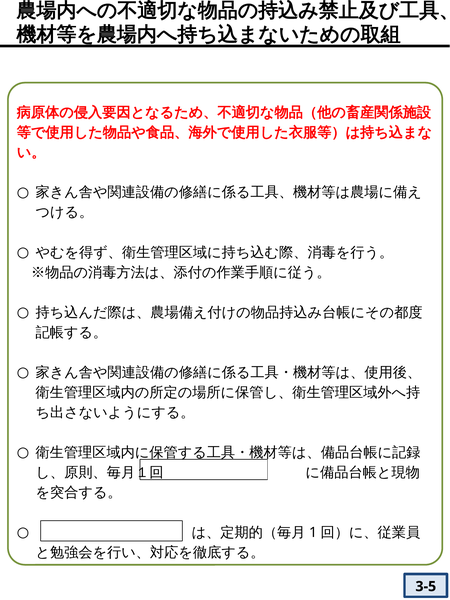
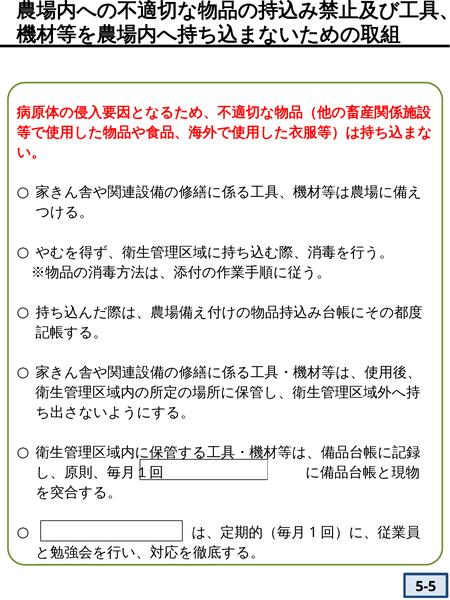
3-5: 3-5 -> 5-5 (426, 586)
